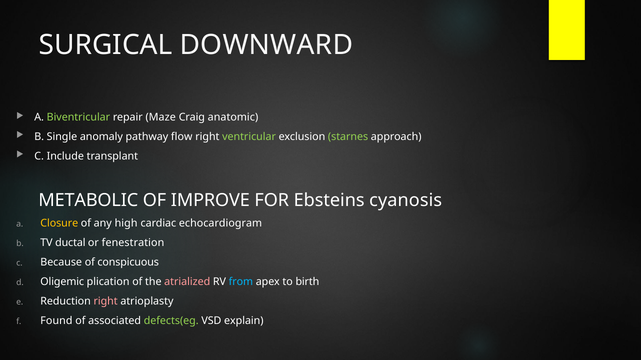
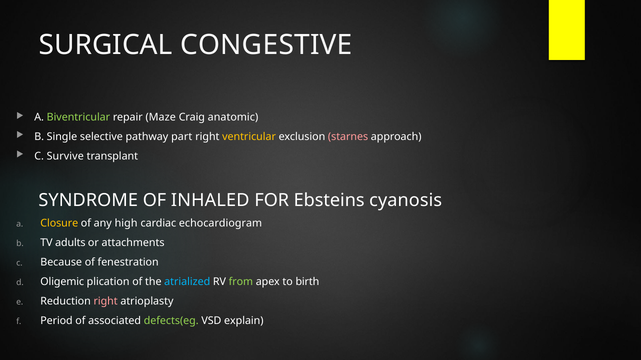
DOWNWARD: DOWNWARD -> CONGESTIVE (266, 45)
anomaly: anomaly -> selective (101, 137)
flow: flow -> part (182, 137)
ventricular colour: light green -> yellow (249, 137)
starnes colour: light green -> pink (348, 137)
Include: Include -> Survive (65, 156)
METABOLIC: METABOLIC -> SYNDROME (88, 200)
IMPROVE: IMPROVE -> INHALED (210, 200)
ductal: ductal -> adults (70, 243)
fenestration: fenestration -> attachments (133, 243)
conspicuous: conspicuous -> fenestration (128, 263)
atrialized colour: pink -> light blue (187, 282)
from colour: light blue -> light green (241, 282)
Found: Found -> Period (56, 321)
